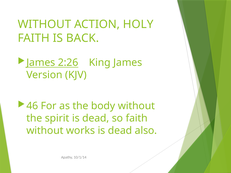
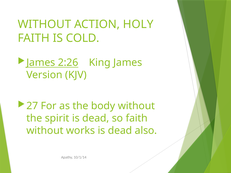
BACK: BACK -> COLD (83, 38)
46: 46 -> 27 (32, 106)
